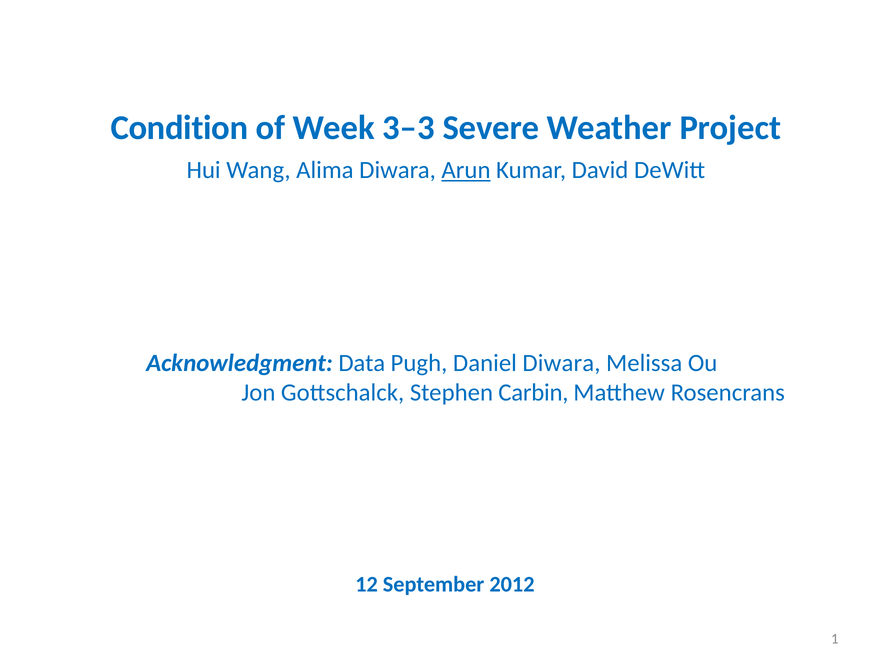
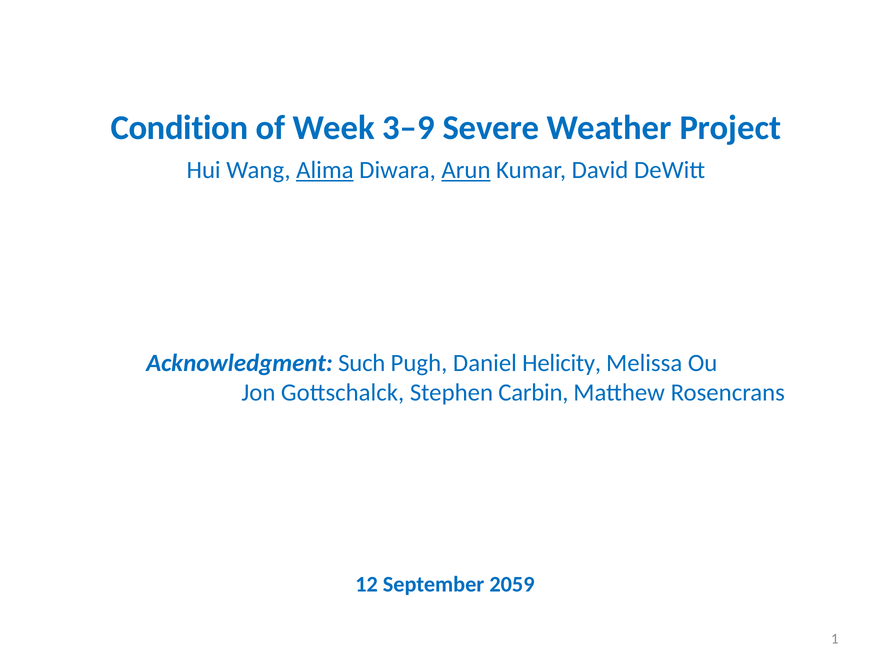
3–3: 3–3 -> 3–9 (409, 128)
Alima underline: none -> present (325, 170)
Data: Data -> Such (362, 363)
Daniel Diwara: Diwara -> Helicity (562, 363)
2012: 2012 -> 2059 (512, 584)
